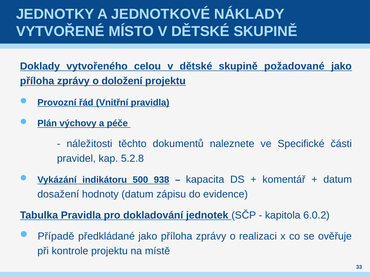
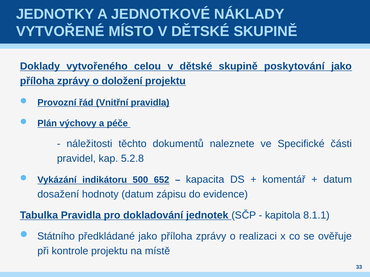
požadované: požadované -> poskytování (294, 66)
938: 938 -> 652 (162, 180)
6.0.2: 6.0.2 -> 8.1.1 (316, 216)
Případě: Případě -> Státního (56, 237)
